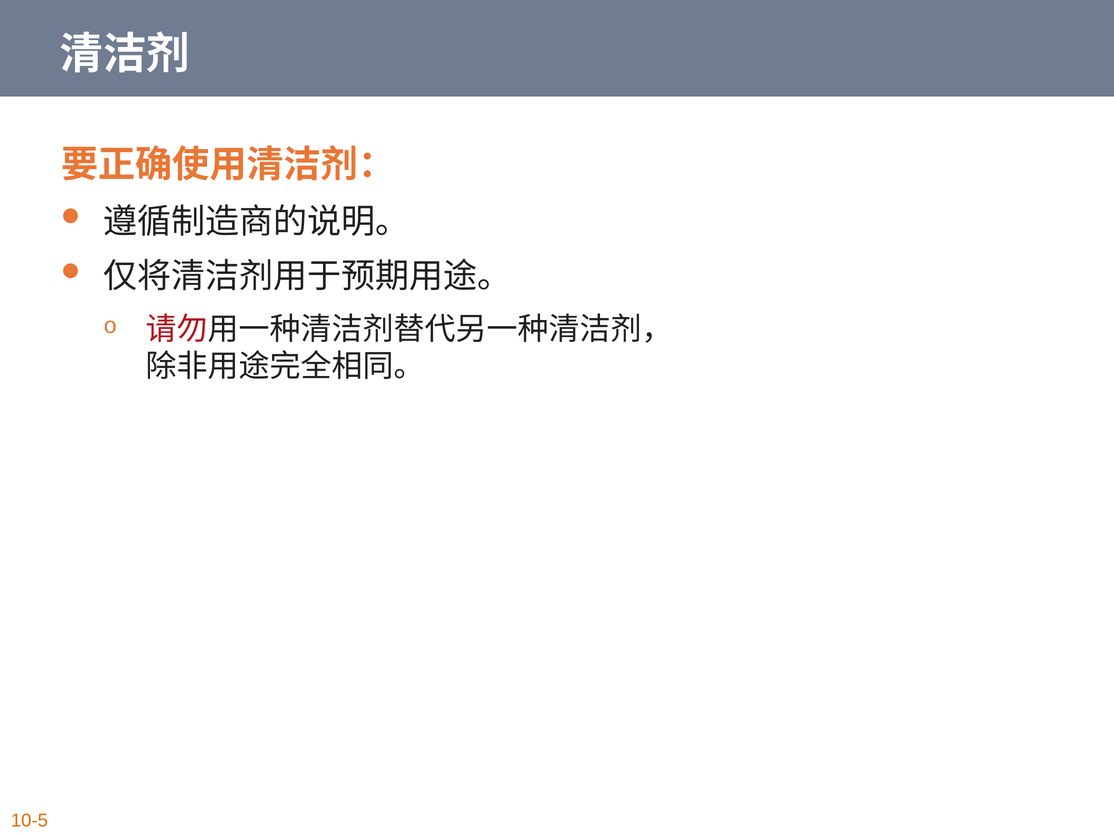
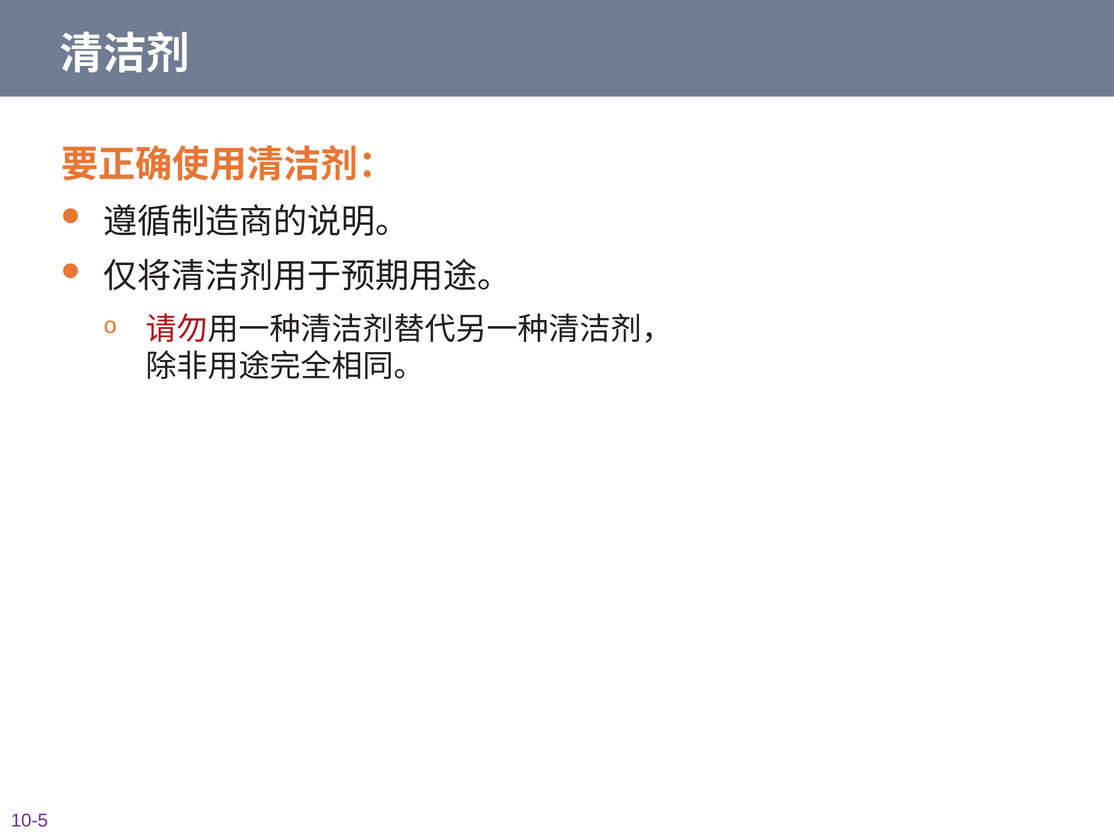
10-5 colour: orange -> purple (29, 820)
